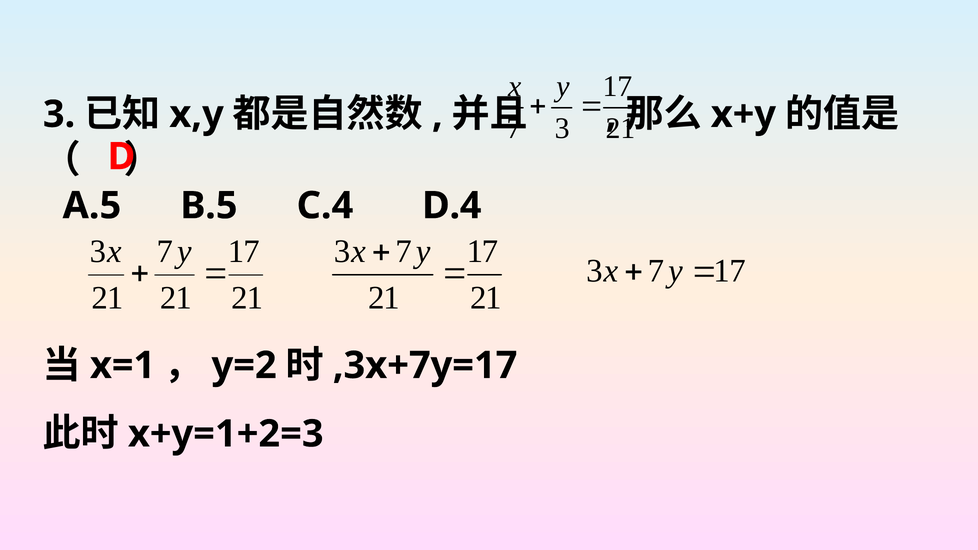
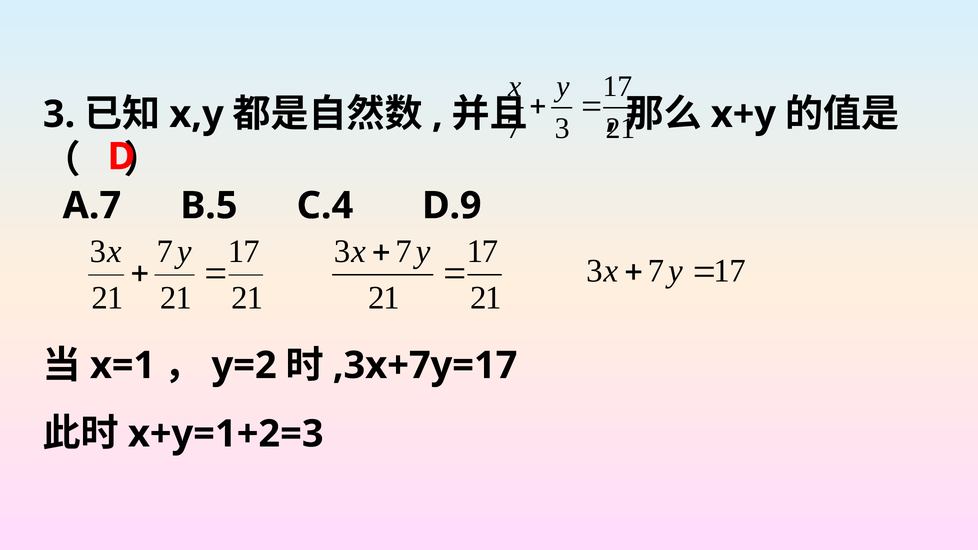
A.5: A.5 -> A.7 (92, 206)
D.4: D.4 -> D.9 (452, 206)
